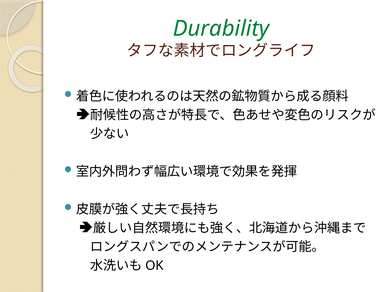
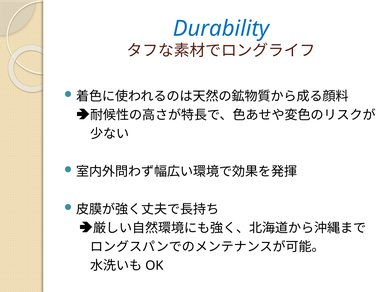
Durability colour: green -> blue (221, 28)
